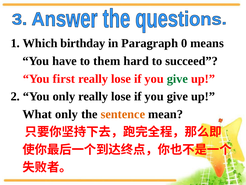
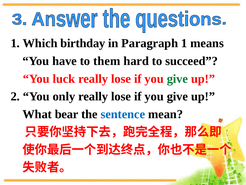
Paragraph 0: 0 -> 1 (184, 43)
first: first -> luck (64, 79)
What only: only -> bear (67, 114)
sentence colour: orange -> blue (123, 114)
